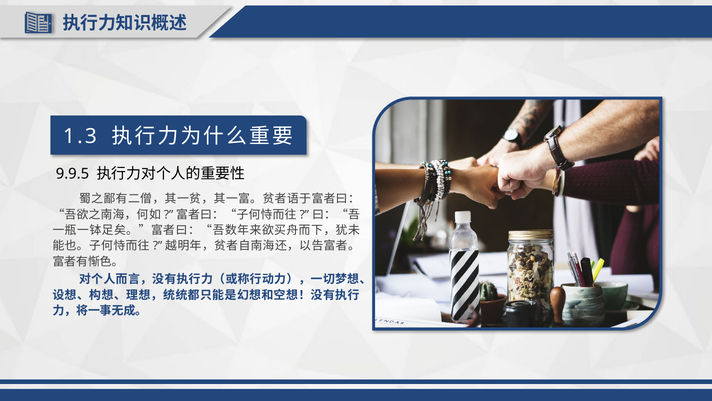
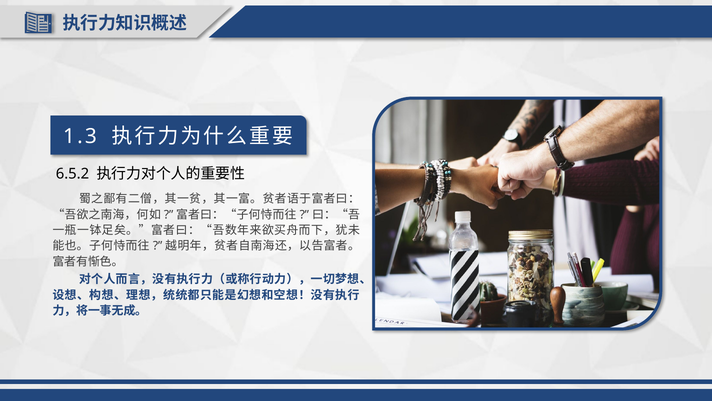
9.9.5: 9.9.5 -> 6.5.2 (72, 174)
